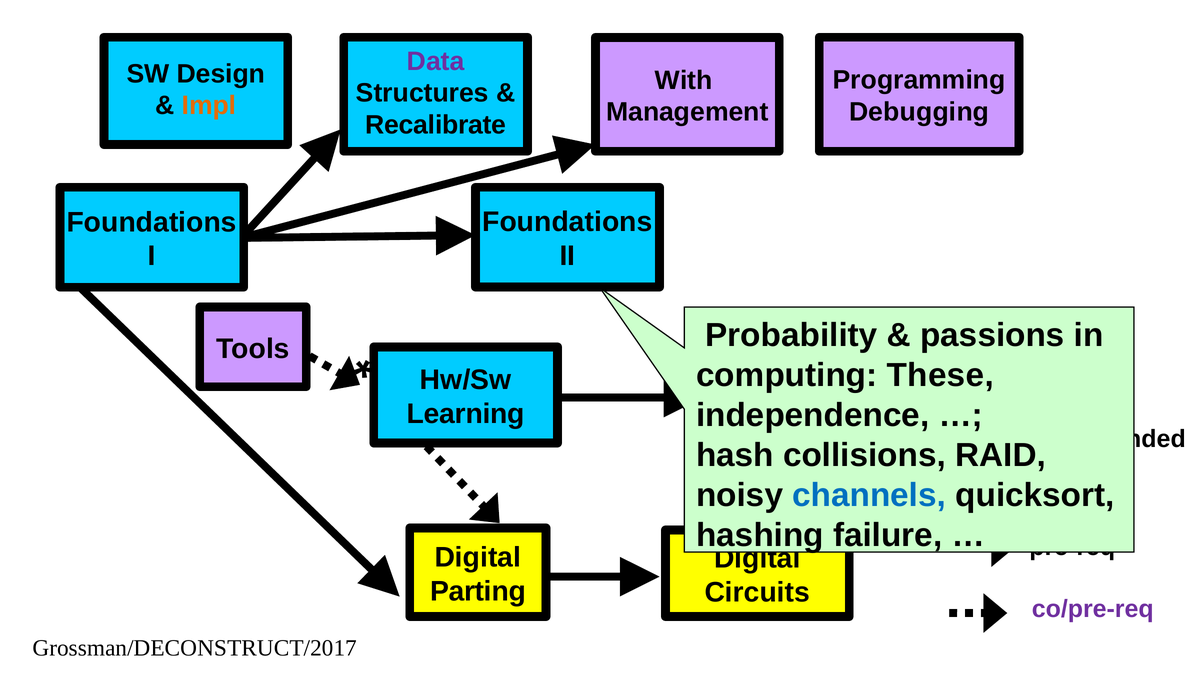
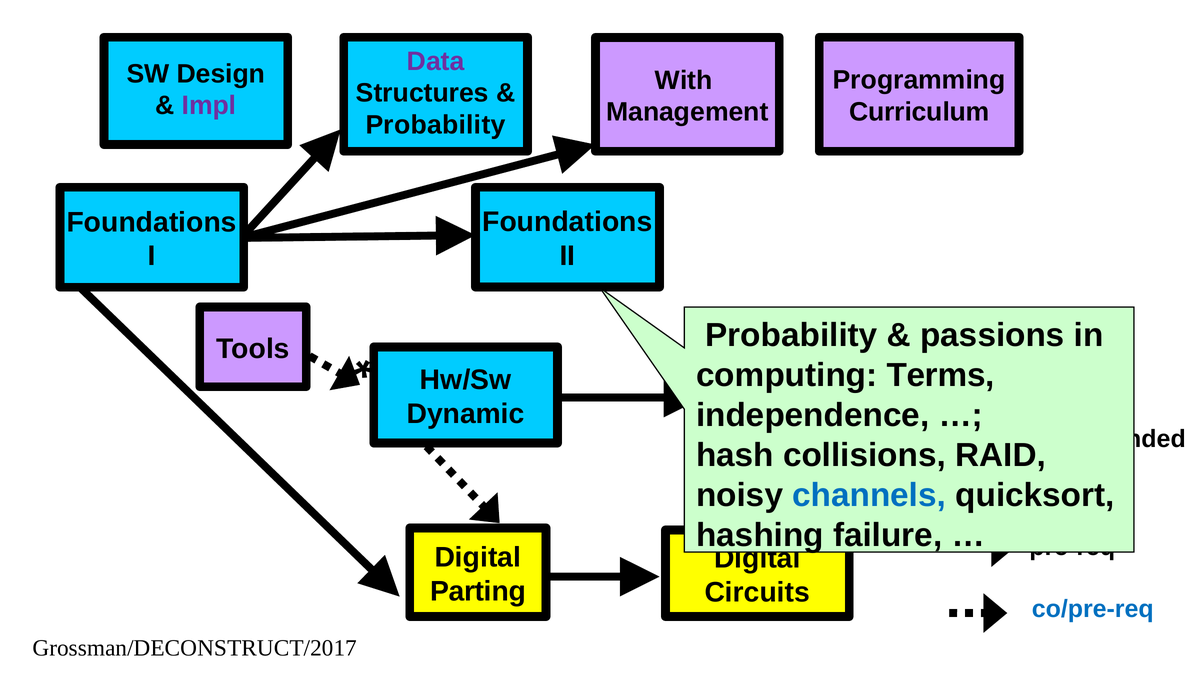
Impl colour: orange -> purple (209, 106)
Debugging: Debugging -> Curriculum (919, 112)
Recalibrate: Recalibrate -> Probability (435, 125)
These: These -> Terms (941, 375)
Learning: Learning -> Dynamic (466, 414)
co/pre-req colour: purple -> blue (1093, 610)
